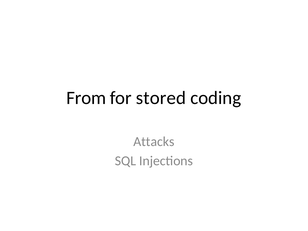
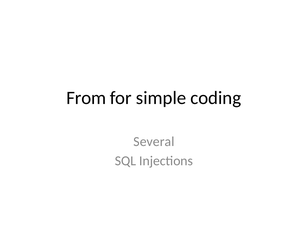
stored: stored -> simple (161, 98)
Attacks: Attacks -> Several (154, 142)
